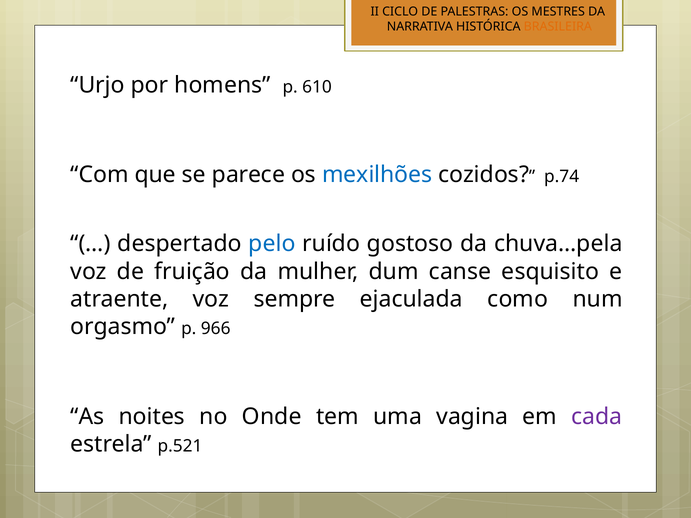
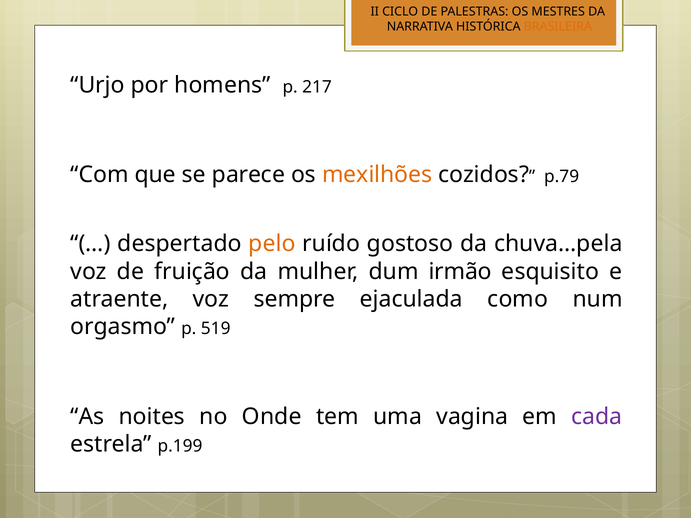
610: 610 -> 217 (317, 87)
mexilhões colour: blue -> orange (377, 175)
p.74: p.74 -> p.79 (562, 177)
pelo colour: blue -> orange (272, 244)
canse: canse -> irmão (460, 272)
966: 966 -> 519 (216, 329)
p.521: p.521 -> p.199 (180, 446)
